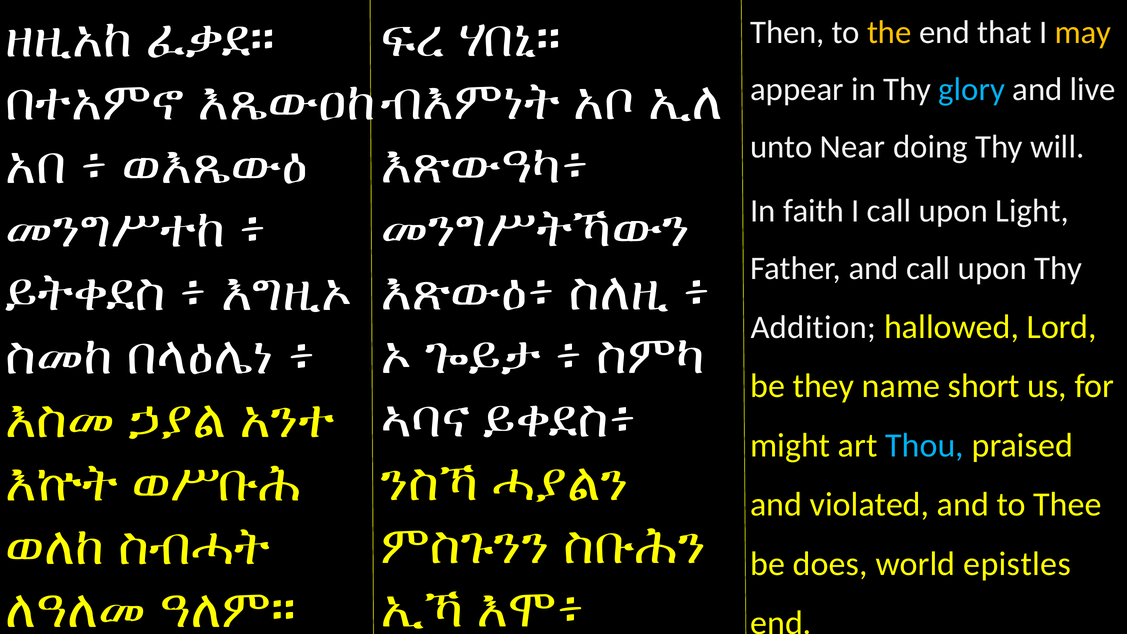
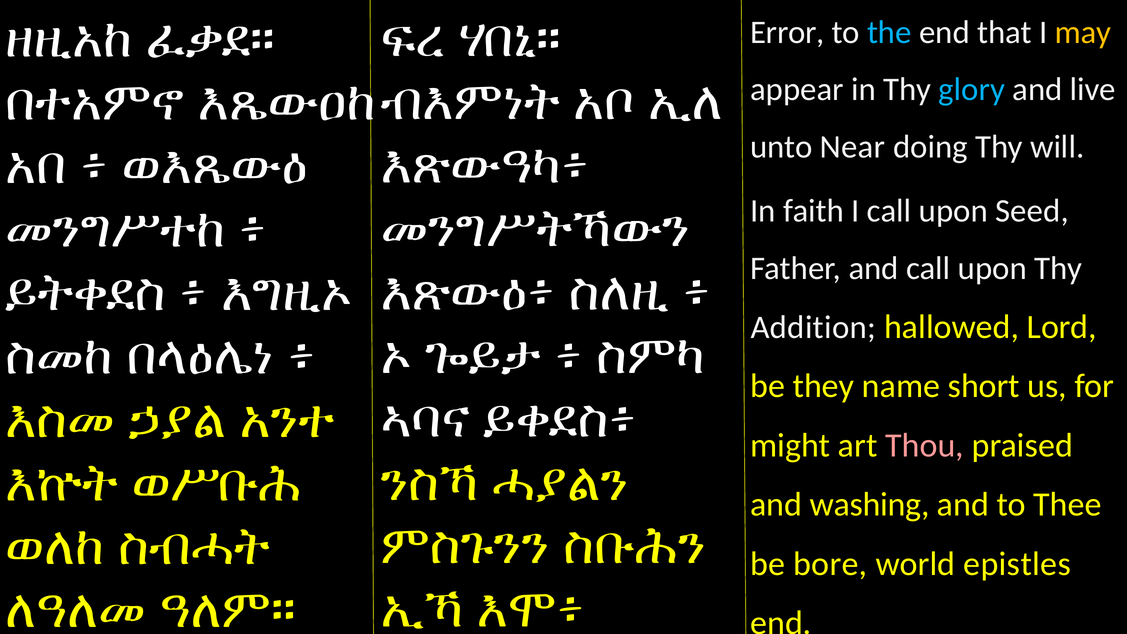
Then: Then -> Error (787, 32)
the colour: yellow -> light blue (889, 32)
Light: Light -> Seed (1032, 211)
Thou colour: light blue -> pink (925, 445)
violated: violated -> washing (870, 505)
does: does -> bore (830, 564)
